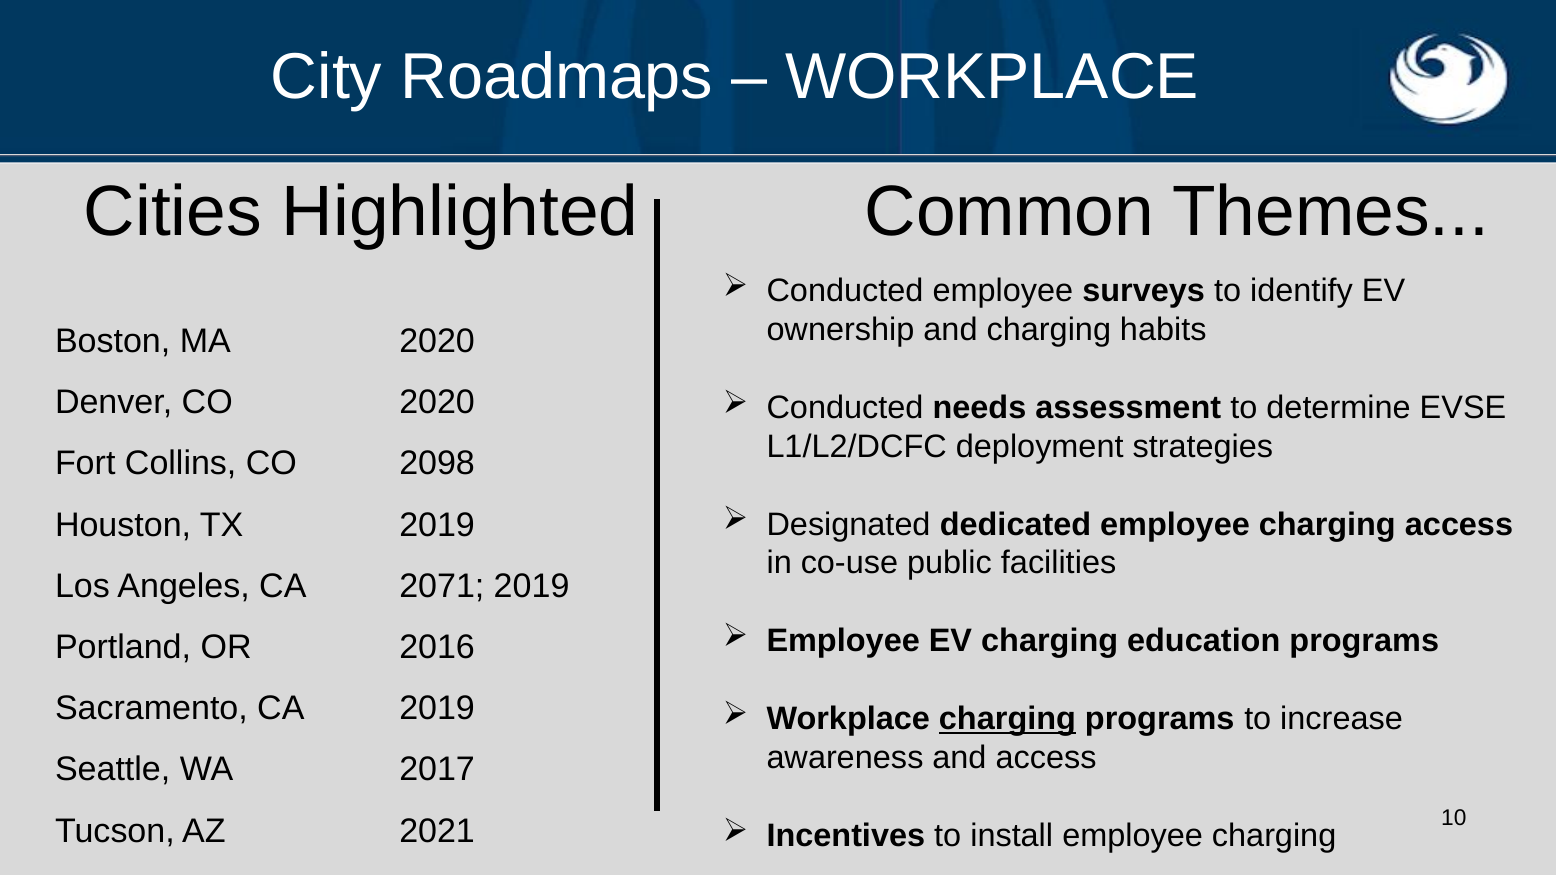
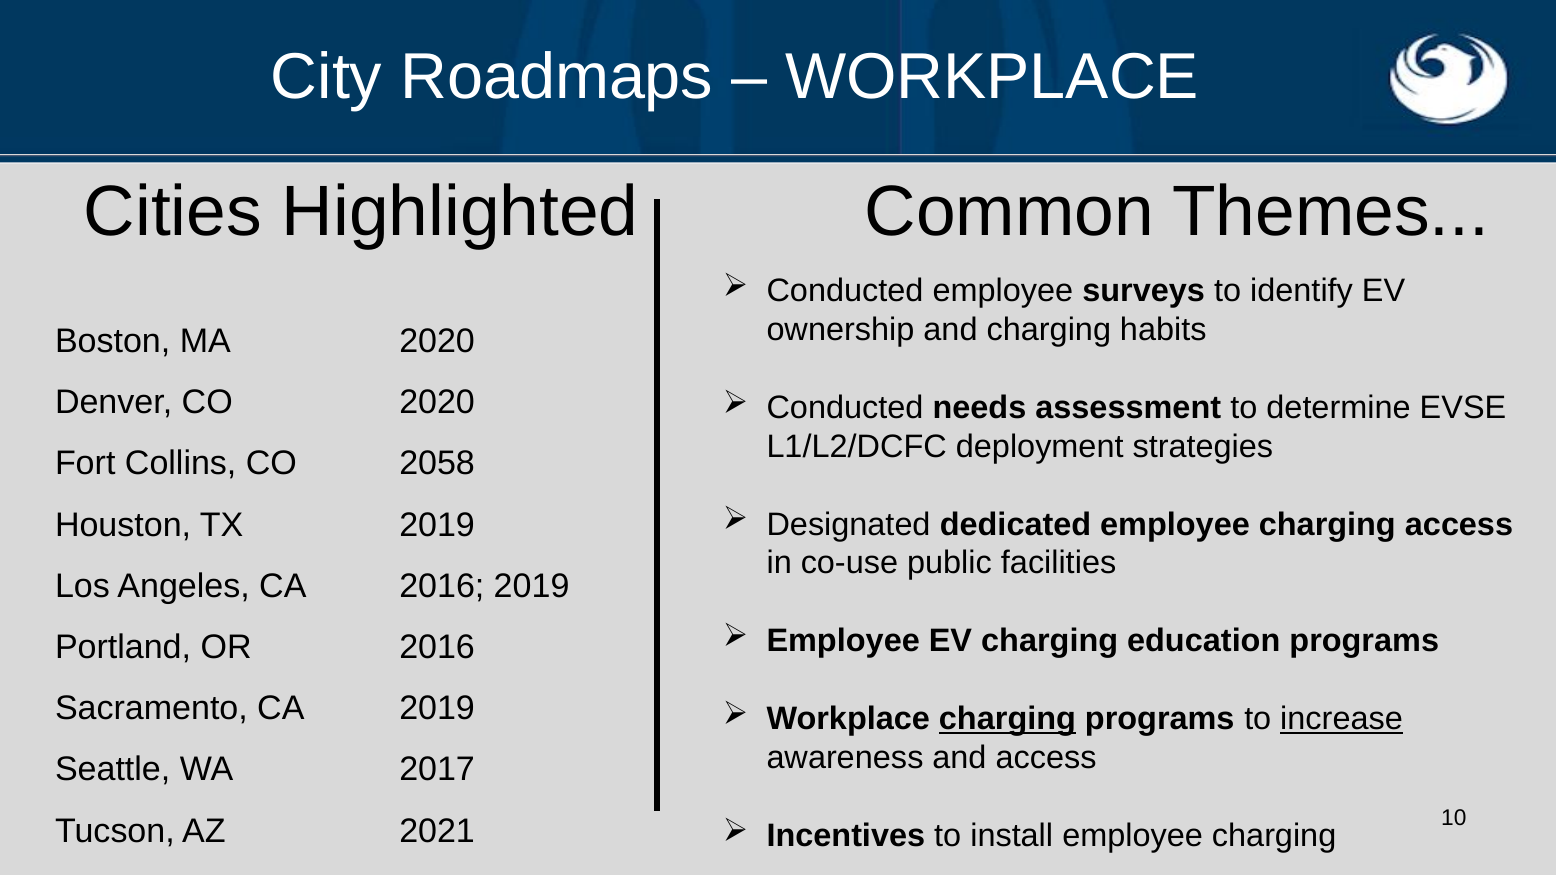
2098: 2098 -> 2058 (437, 464)
2071: 2071 -> 2016 (442, 586)
increase underline: none -> present (1342, 719)
